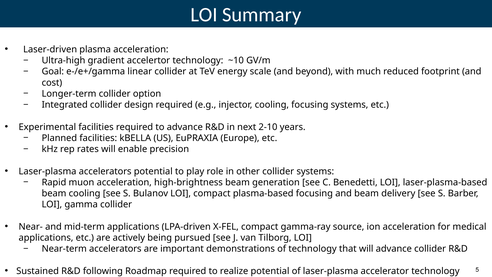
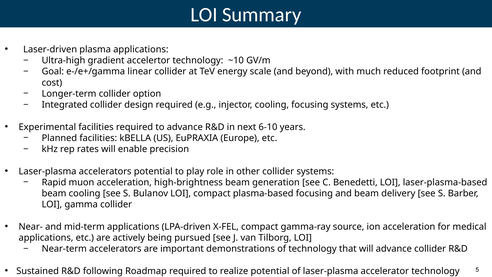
plasma acceleration: acceleration -> applications (141, 49)
2-10: 2-10 -> 6-10 (268, 127)
